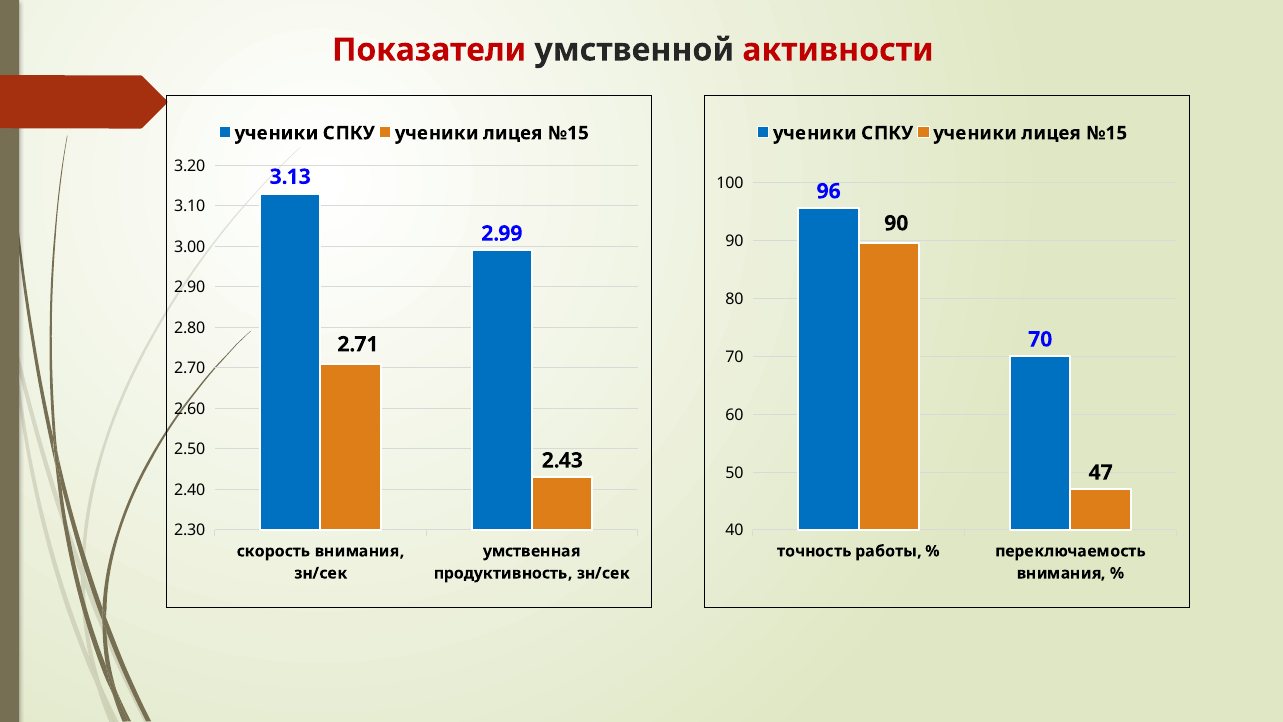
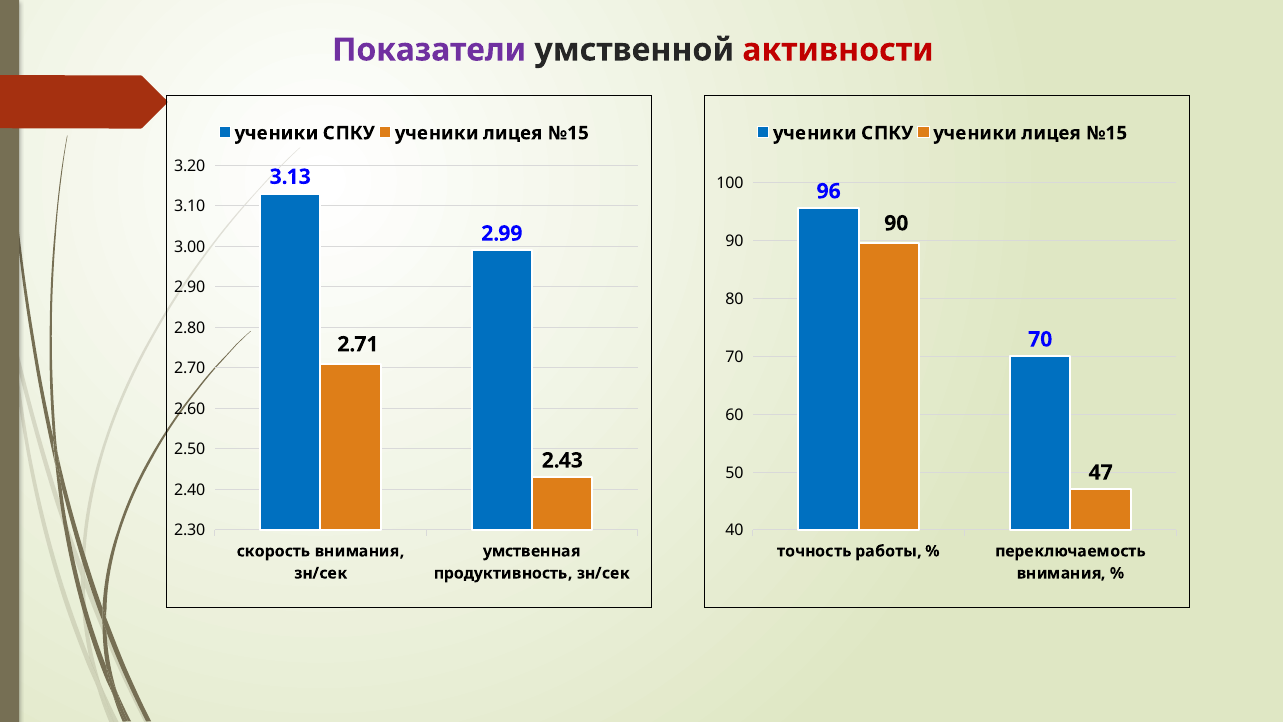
Показатели colour: red -> purple (429, 50)
